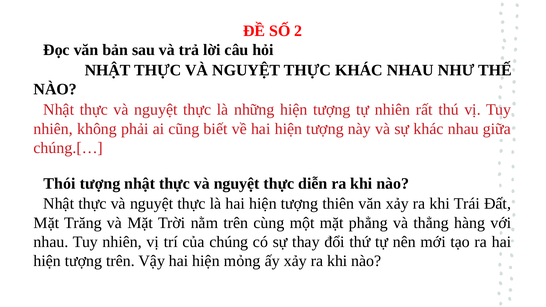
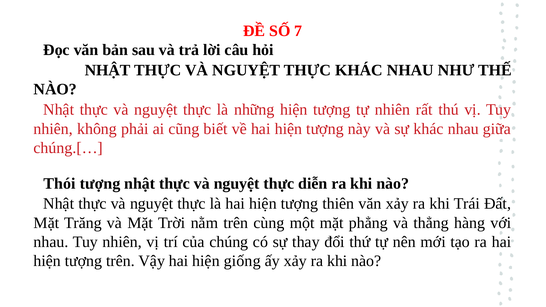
2: 2 -> 7 (298, 31)
mỏng: mỏng -> giống (242, 261)
